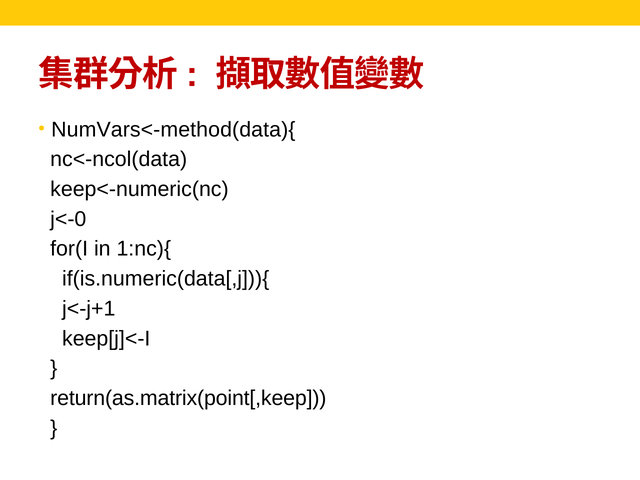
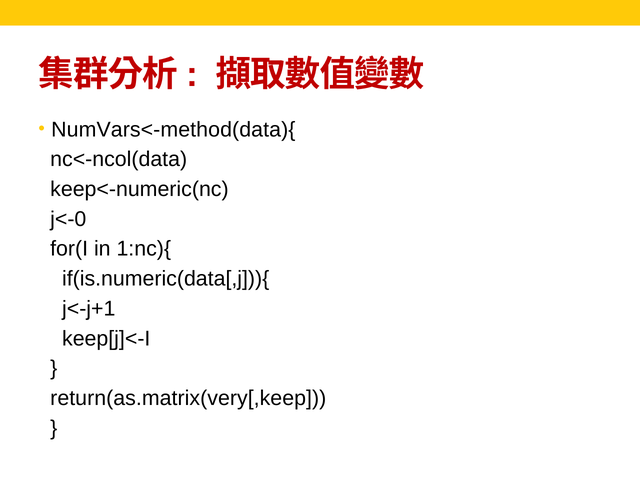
return(as.matrix(point[,keep: return(as.matrix(point[,keep -> return(as.matrix(very[,keep (188, 398)
